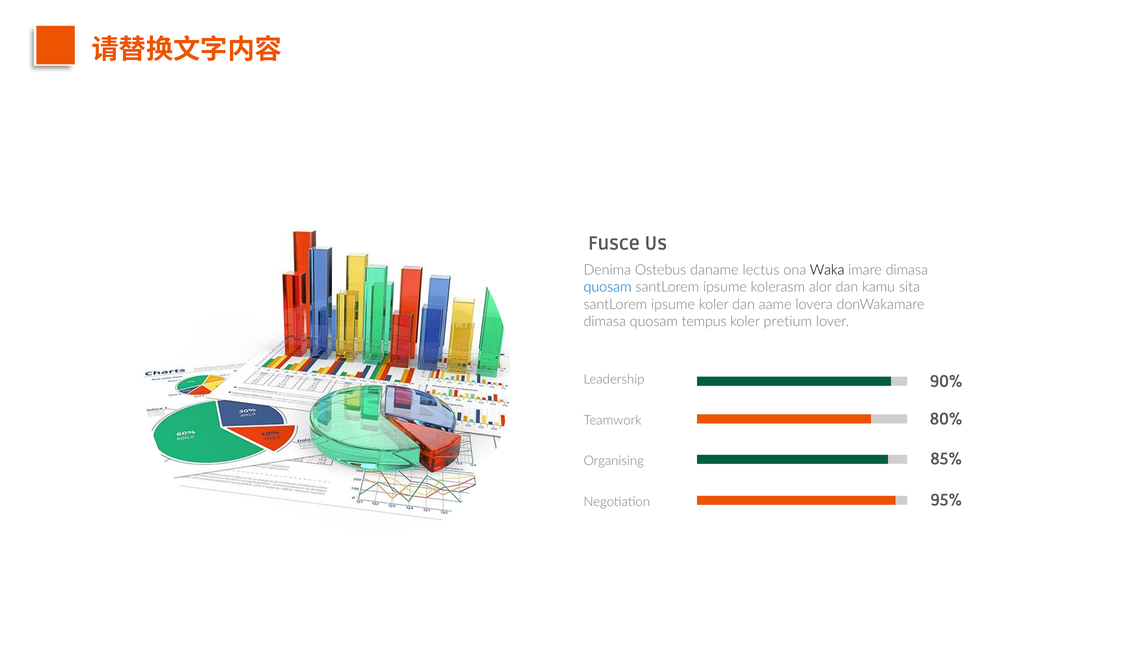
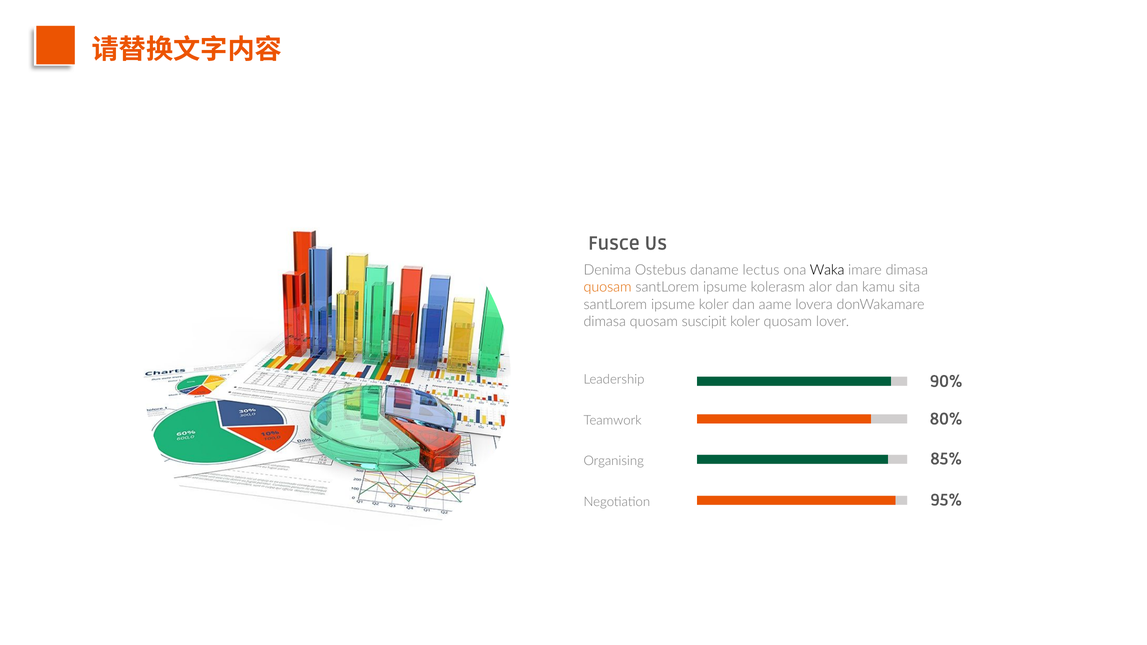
quosam colour: blue -> orange (608, 287)
tempus: tempus -> suscipit (704, 322)
koler pretium: pretium -> quosam (788, 322)
